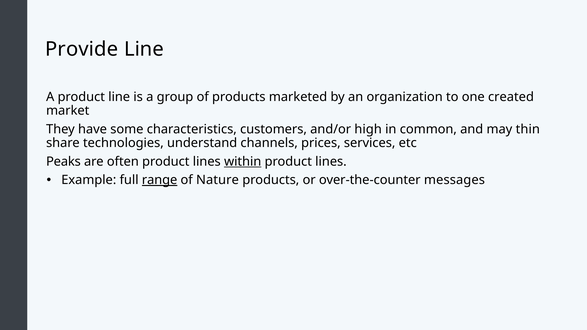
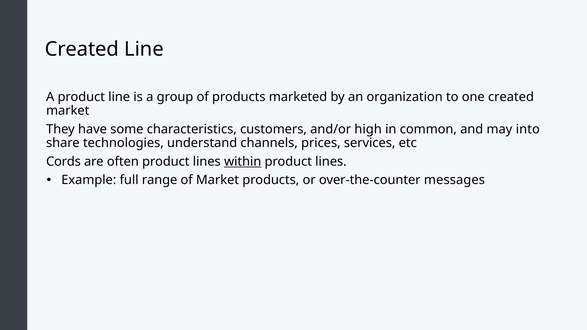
Provide: Provide -> Created (82, 49)
thin: thin -> into (528, 129)
Peaks: Peaks -> Cords (63, 162)
range underline: present -> none (160, 180)
of Nature: Nature -> Market (218, 180)
